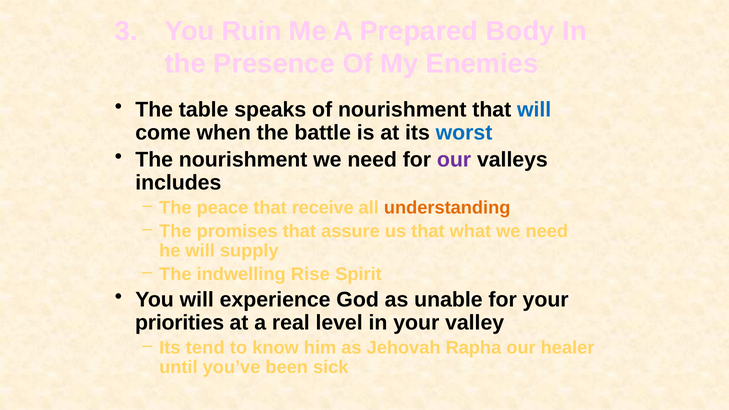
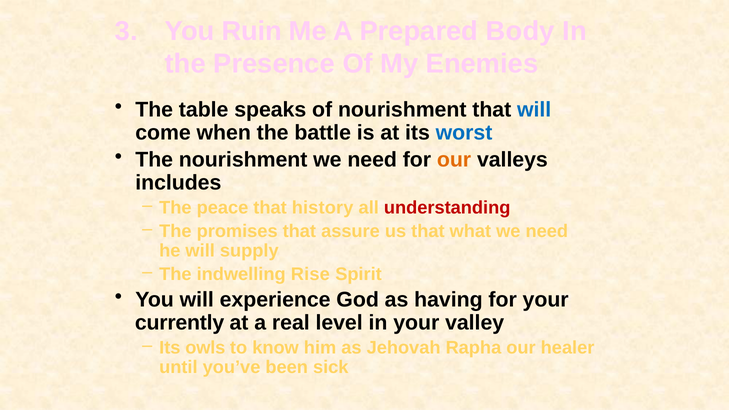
our colour: purple -> orange (454, 160)
receive: receive -> history (323, 208)
understanding colour: orange -> red (447, 208)
unable: unable -> having (448, 300)
priorities: priorities -> currently (180, 323)
tend: tend -> owls (205, 348)
